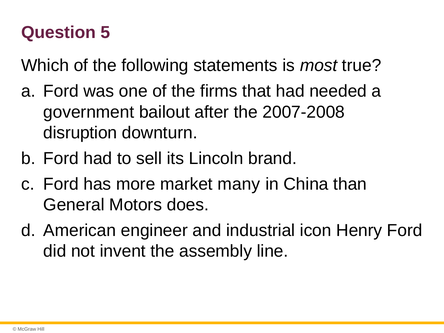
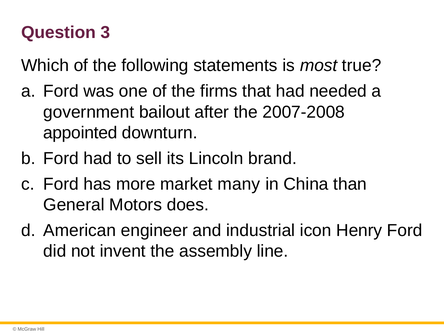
5: 5 -> 3 (105, 32)
disruption: disruption -> appointed (80, 133)
